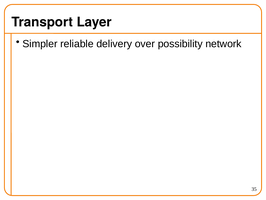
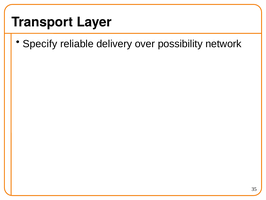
Simpler: Simpler -> Specify (40, 44)
